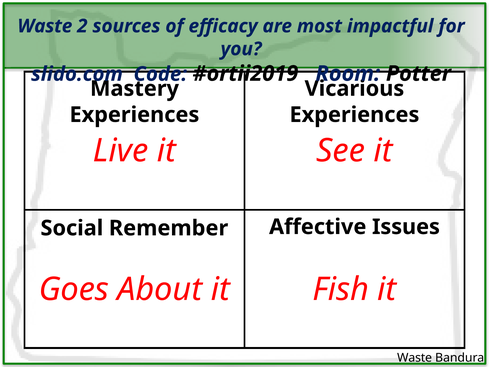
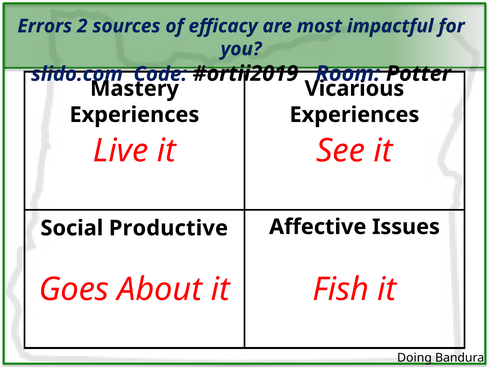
Waste: Waste -> Errors (45, 26)
Remember: Remember -> Productive (168, 228)
Waste: Waste -> Doing (415, 358)
